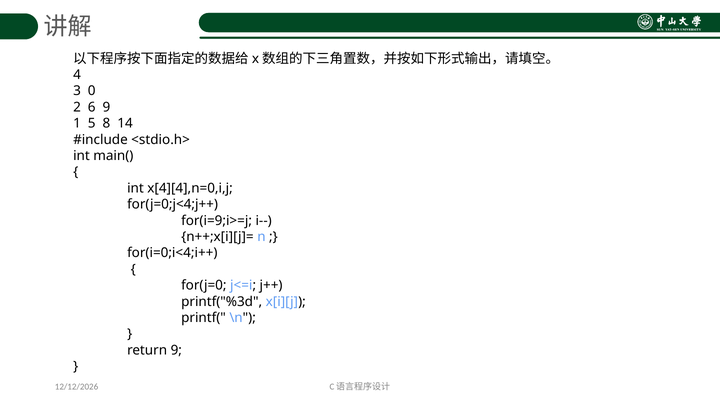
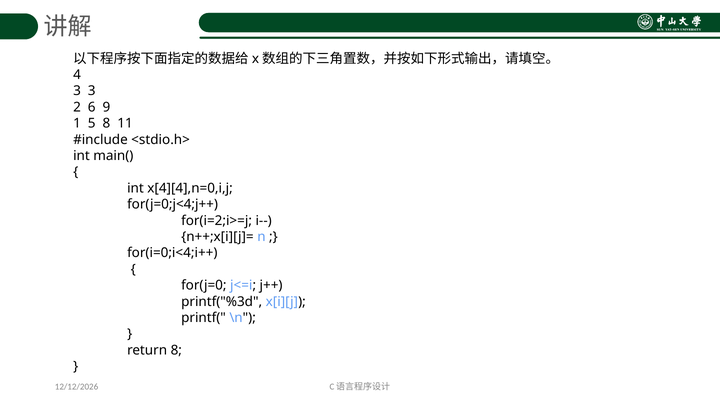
3 0: 0 -> 3 (92, 91)
14: 14 -> 11 (125, 123)
for(i=9;i>=j: for(i=9;i>=j -> for(i=2;i>=j (217, 221)
return 9: 9 -> 8 (176, 350)
